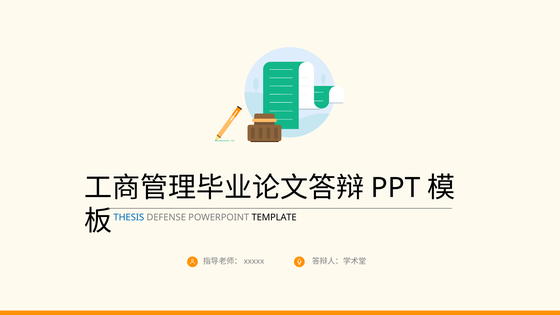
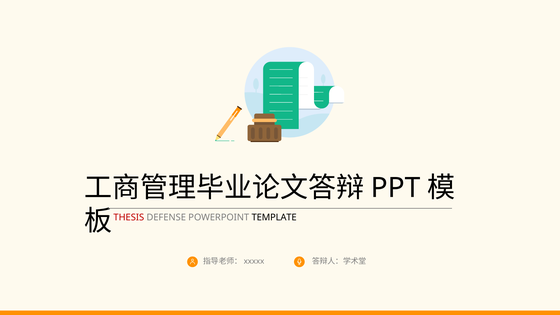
THESIS colour: blue -> red (129, 218)
